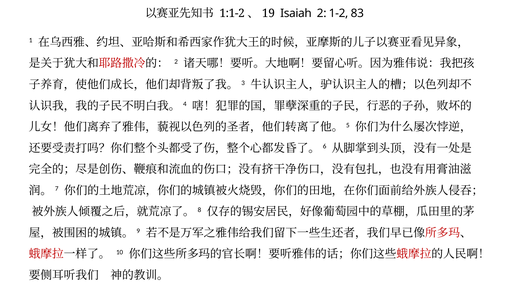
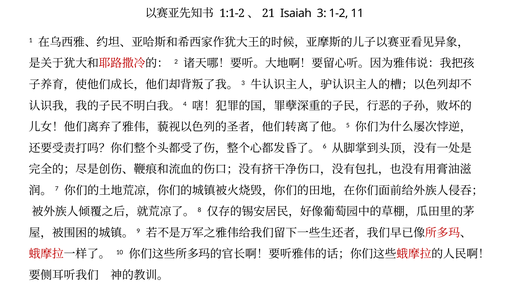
19: 19 -> 21 (268, 13)
Isaiah 2: 2 -> 3 (322, 13)
83: 83 -> 11 (357, 13)
